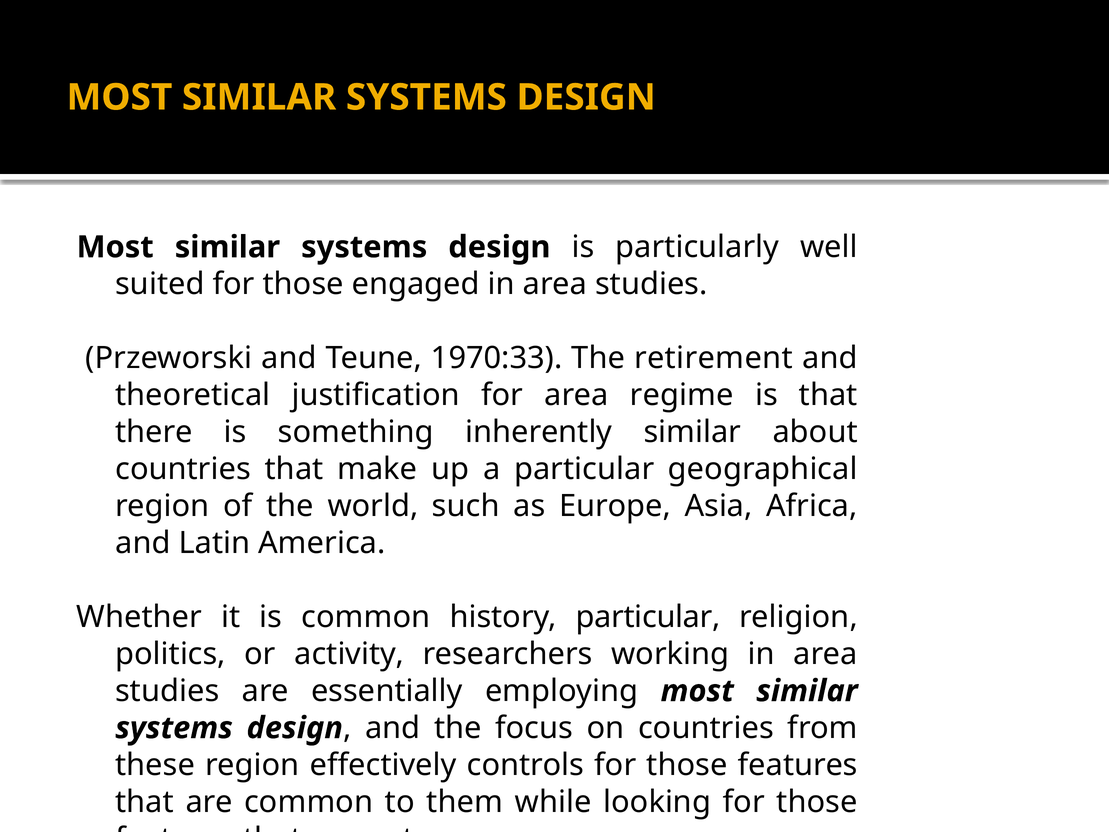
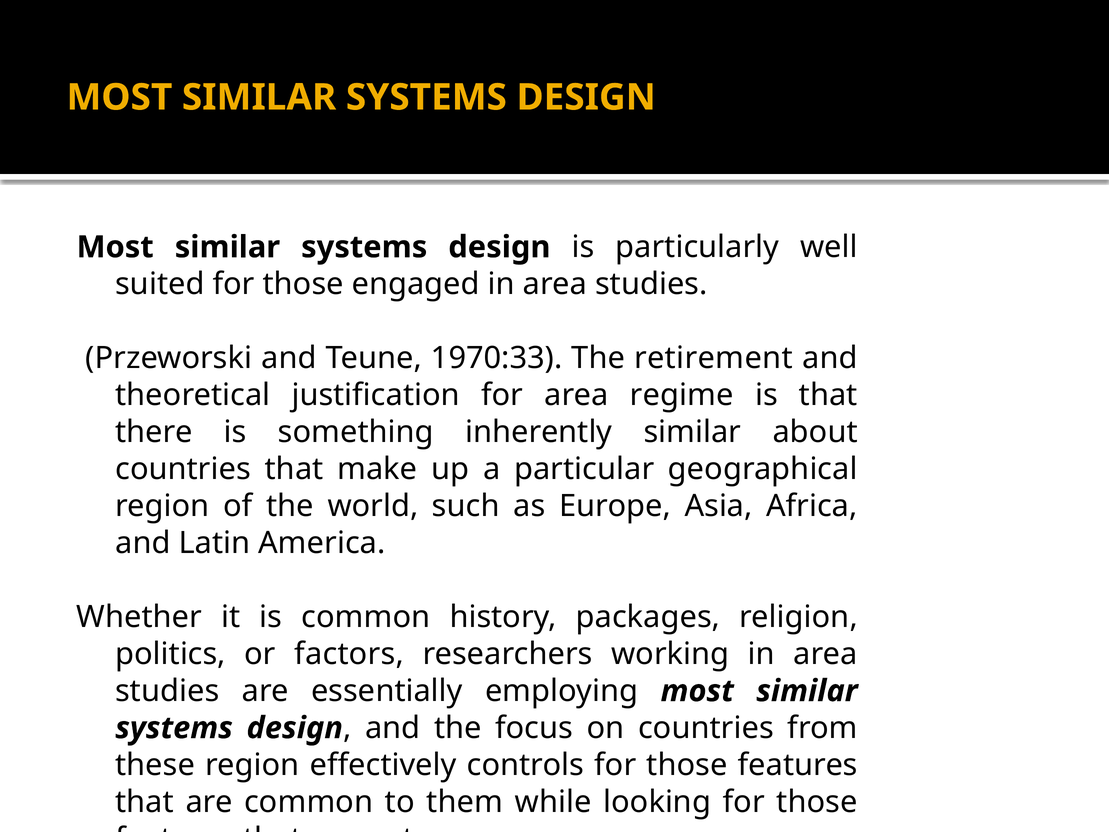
history particular: particular -> packages (648, 617)
activity: activity -> factors (349, 654)
